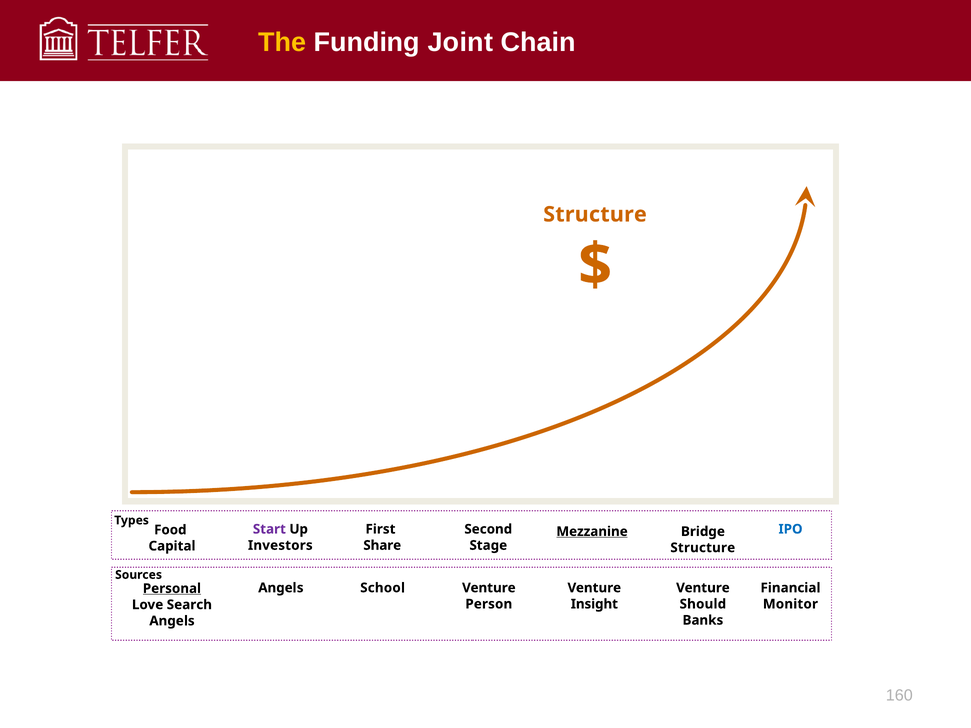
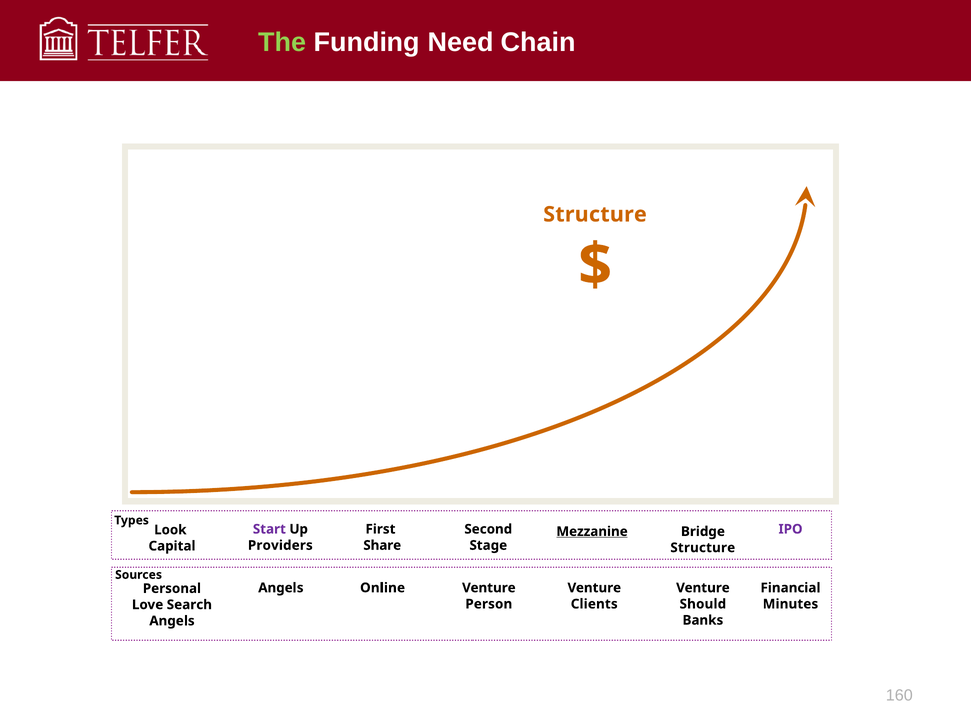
The colour: yellow -> light green (282, 42)
Joint: Joint -> Need (461, 42)
IPO colour: blue -> purple (791, 529)
Food: Food -> Look (170, 530)
Investors: Investors -> Providers (280, 546)
School: School -> Online (383, 588)
Personal underline: present -> none (172, 589)
Insight: Insight -> Clients (594, 604)
Monitor: Monitor -> Minutes (790, 604)
